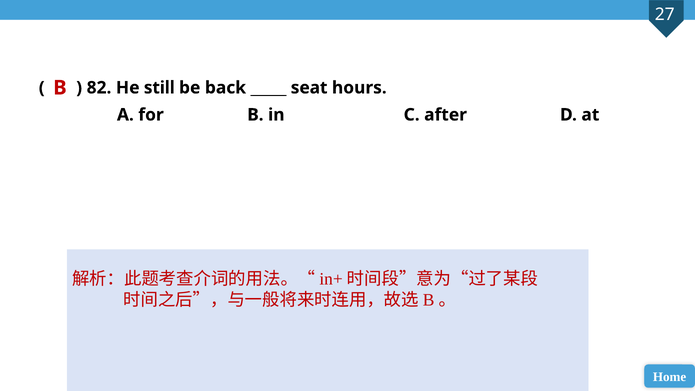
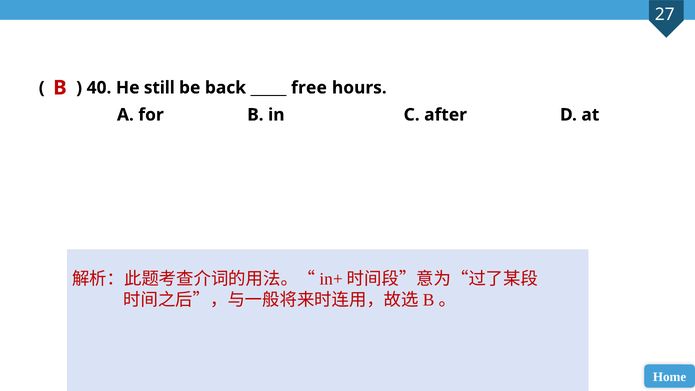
82: 82 -> 40 (99, 88)
seat: seat -> free (309, 88)
